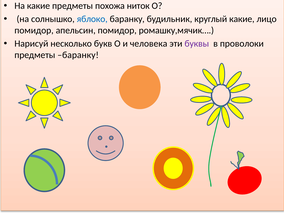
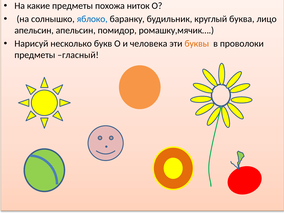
круглый какие: какие -> буква (242, 19)
помидор: помидор -> апельсин (34, 30)
буквы colour: purple -> orange (197, 44)
предметы баранку: баранку -> гласный (78, 55)
